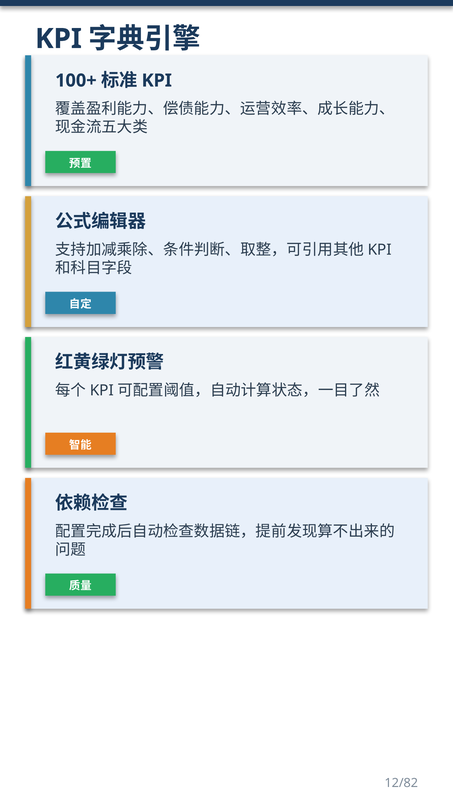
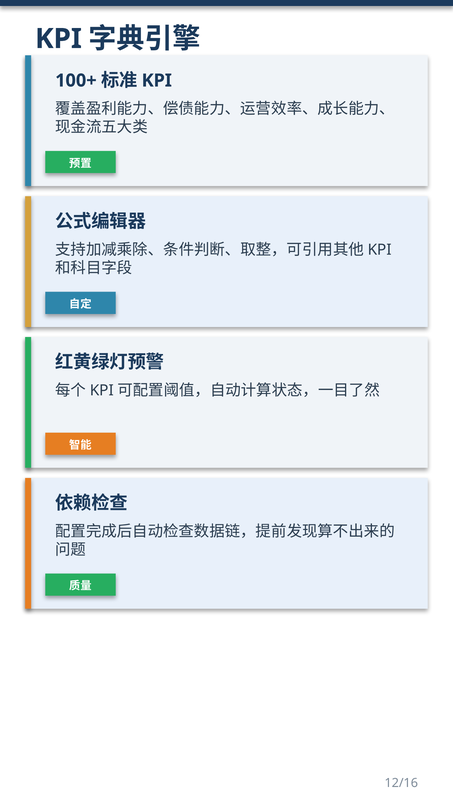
12/82: 12/82 -> 12/16 (401, 783)
